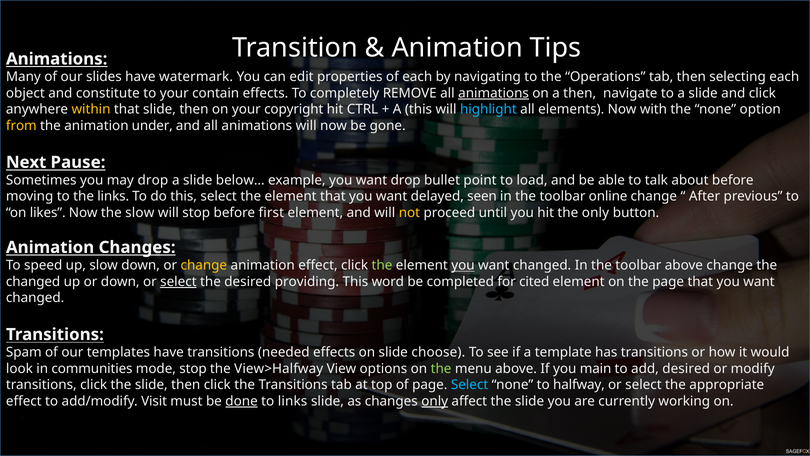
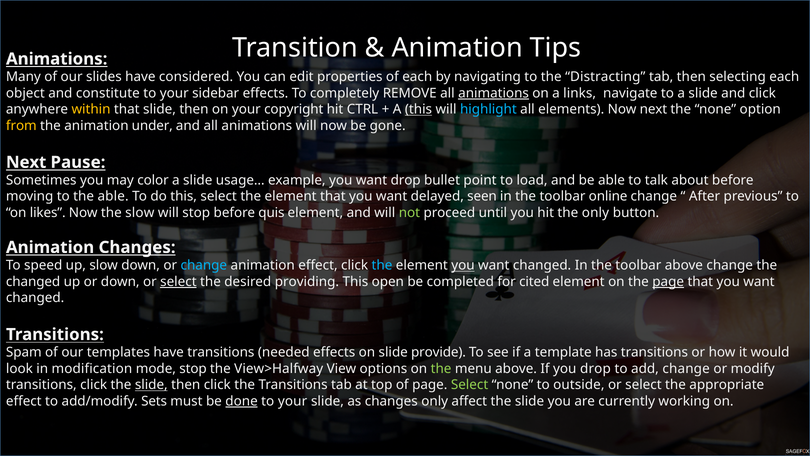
watermark: watermark -> considered (196, 77)
Operations: Operations -> Distracting (605, 77)
contain: contain -> sidebar (216, 93)
a then: then -> links (580, 93)
this underline: none -> present (418, 109)
Now with: with -> next (653, 109)
may drop: drop -> color (153, 180)
below…: below… -> usage… (240, 180)
the links: links -> able (113, 196)
first: first -> quis (271, 213)
not colour: yellow -> light green (409, 213)
change colour: yellow -> light blue (204, 265)
the colour: light green -> light blue (382, 265)
word: word -> open (388, 281)
page underline: none -> present (668, 281)
choose: choose -> provide (438, 352)
communities: communities -> modification (92, 368)
you main: main -> drop (595, 368)
add desired: desired -> change (686, 368)
slide underline: none -> present (151, 385)
Select colour: light blue -> light green (470, 385)
halfway: halfway -> outside (579, 385)
Visit: Visit -> Sets (154, 401)
links: links -> your (293, 401)
only underline: present -> none (435, 401)
